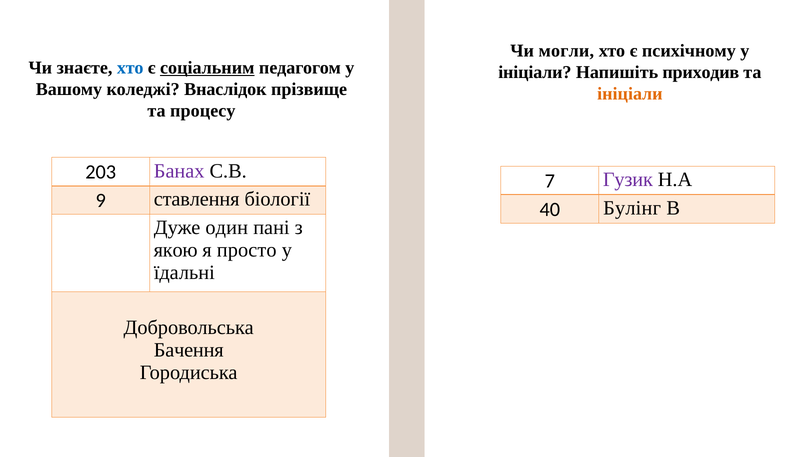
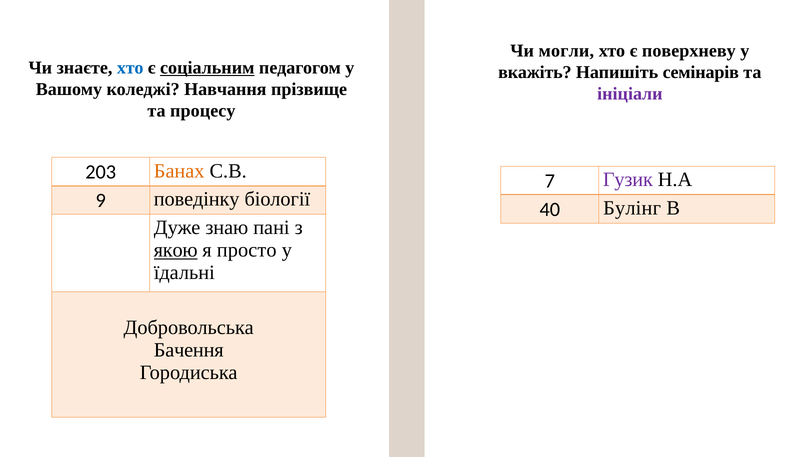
психічному: психічному -> поверхневу (689, 51)
ініціали: ініціали -> вкажіть (535, 72)
приходив: приходив -> семінарів (701, 72)
Внаслідок: Внаслідок -> Навчання (225, 89)
ініціали colour: orange -> purple (630, 94)
Банах colour: purple -> orange (179, 171)
ставлення: ставлення -> поведінку (197, 199)
один: один -> знаю (227, 228)
якою underline: none -> present (176, 250)
